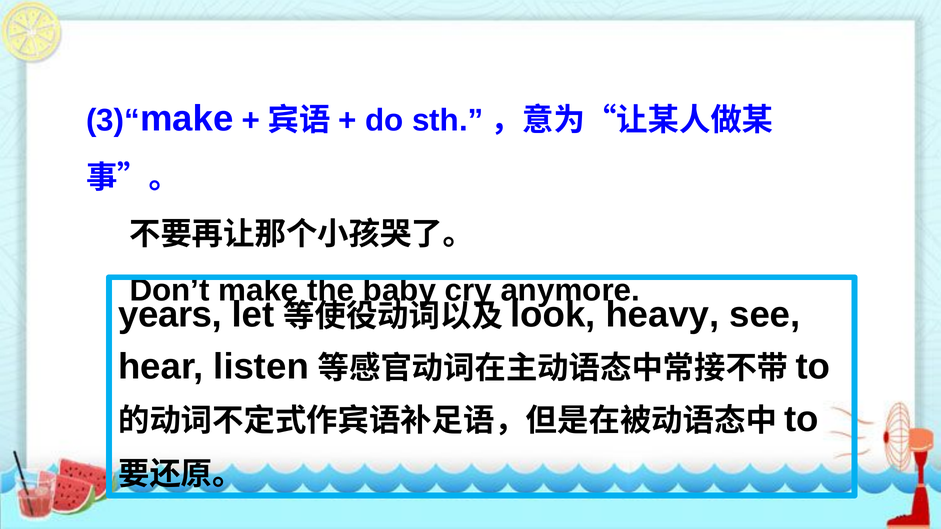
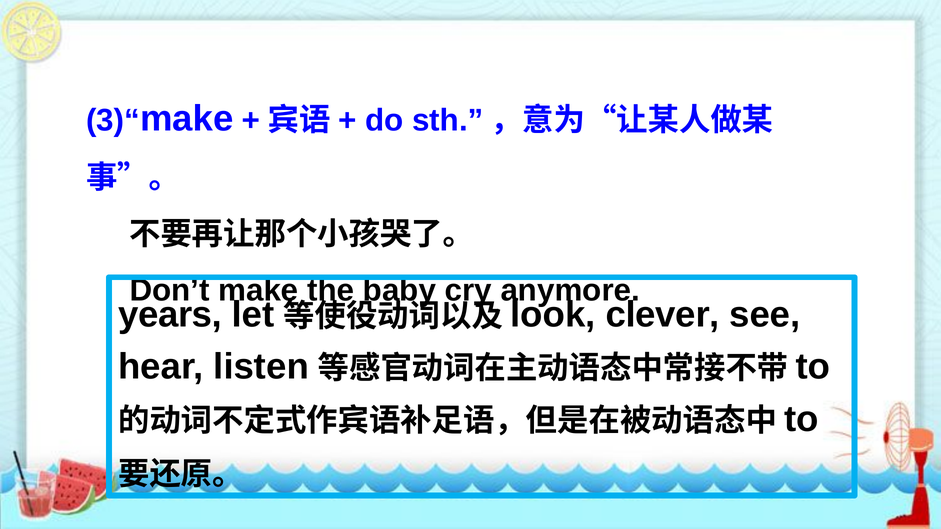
heavy: heavy -> clever (663, 315)
